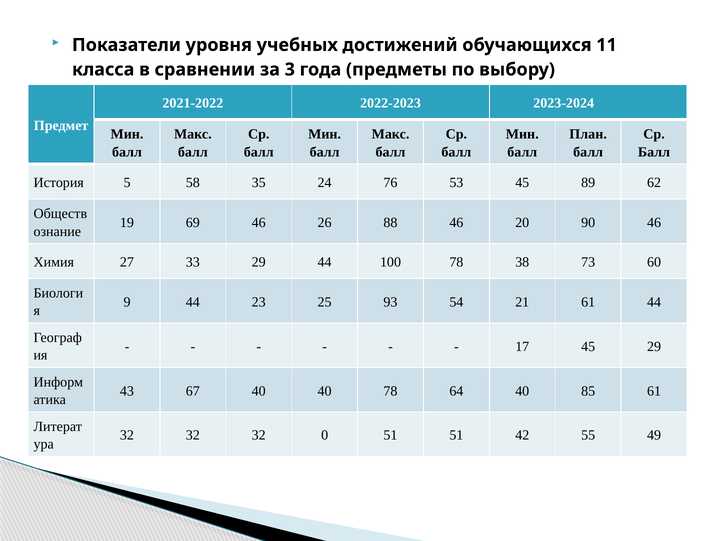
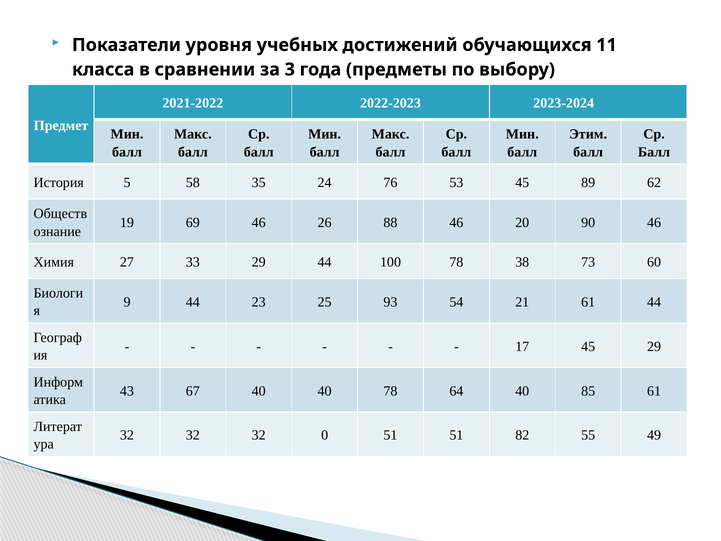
План: План -> Этим (588, 134)
42: 42 -> 82 (522, 435)
